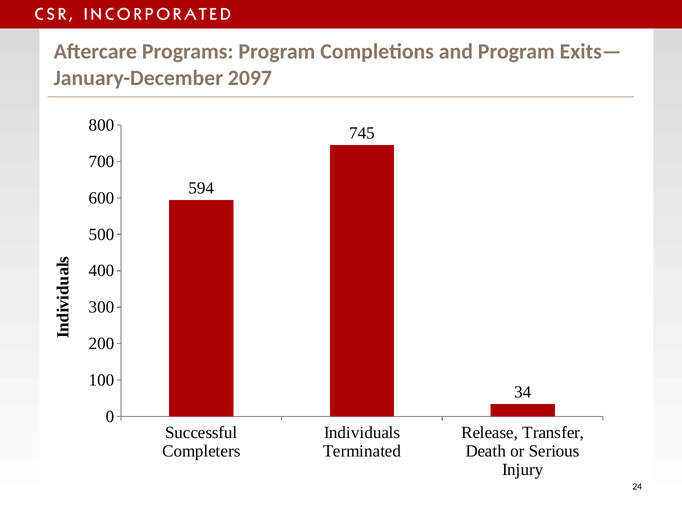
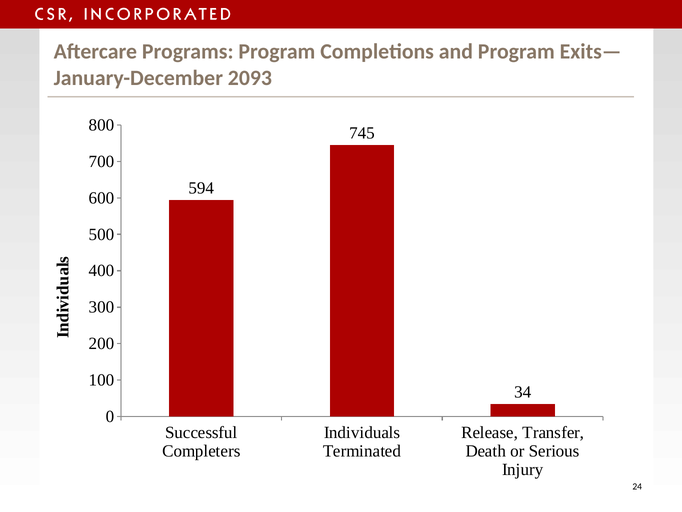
2097: 2097 -> 2093 (250, 78)
